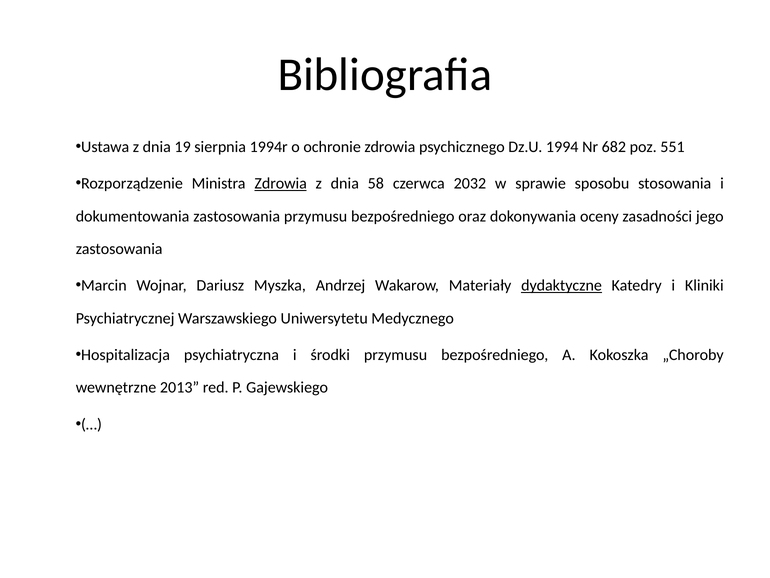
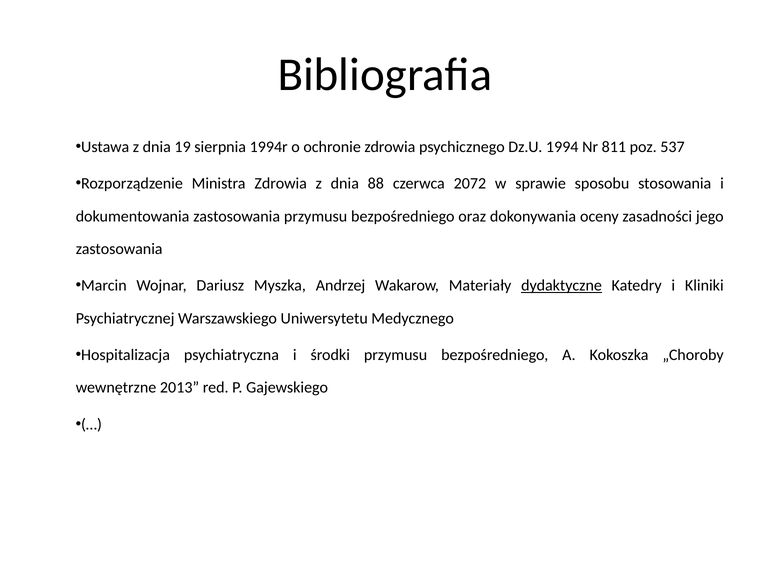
682: 682 -> 811 (614, 147)
551: 551 -> 537 (673, 147)
Zdrowia underline: present -> none (281, 183)
58: 58 -> 88 (376, 183)
2032: 2032 -> 2072 (470, 183)
